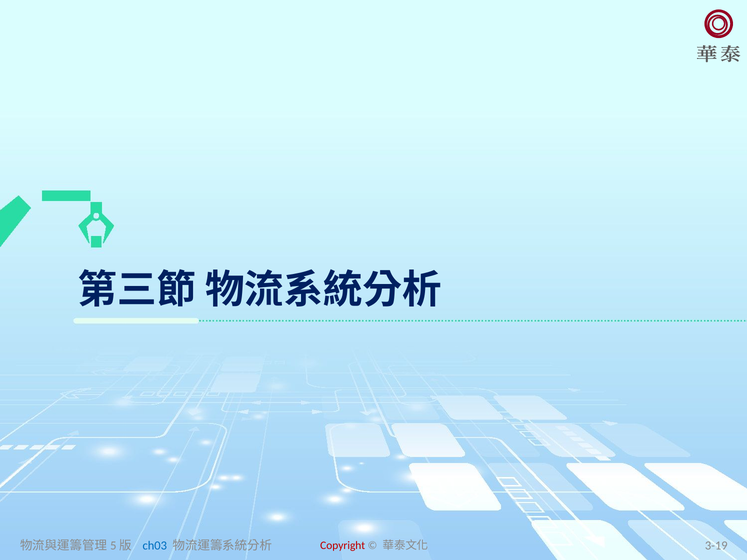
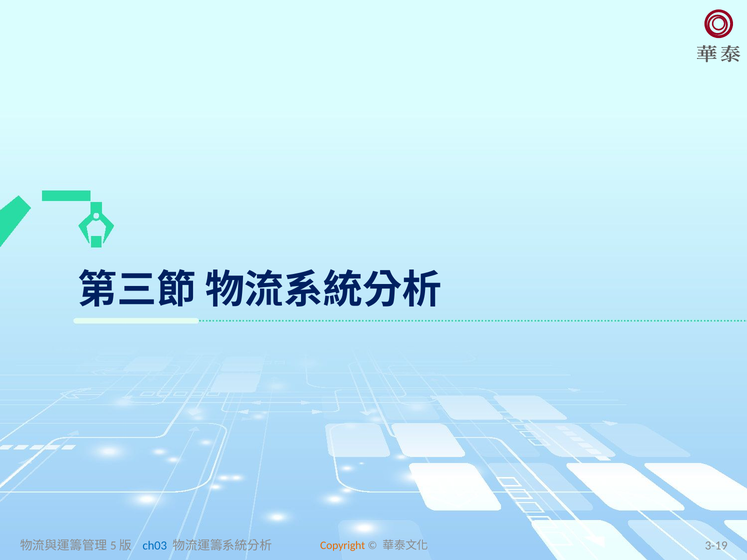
Copyright colour: red -> orange (343, 546)
